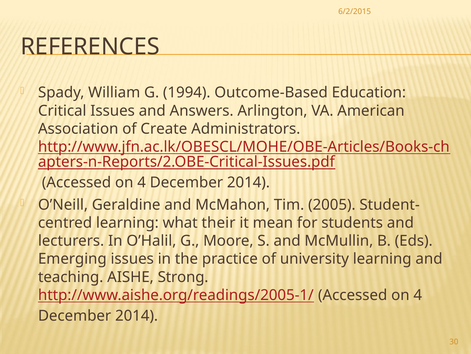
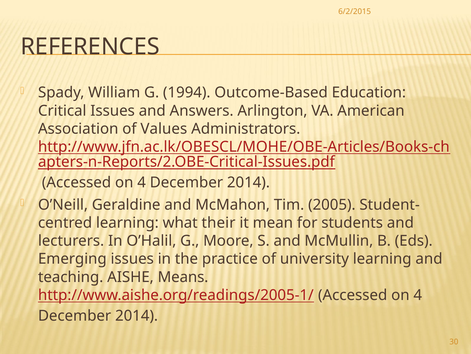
Create: Create -> Values (164, 129)
Strong: Strong -> Means (183, 277)
